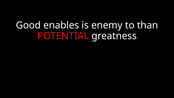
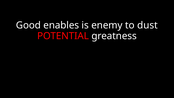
than: than -> dust (148, 25)
